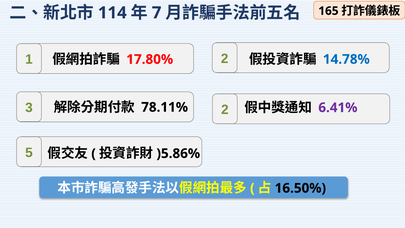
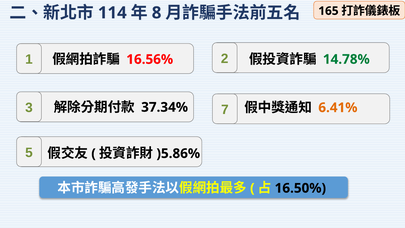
7: 7 -> 8 (157, 13)
17.80%: 17.80% -> 16.56% (150, 59)
14.78% colour: blue -> green (346, 59)
3 2: 2 -> 7 (225, 110)
6.41% colour: purple -> orange (338, 108)
78.11%: 78.11% -> 37.34% (165, 107)
